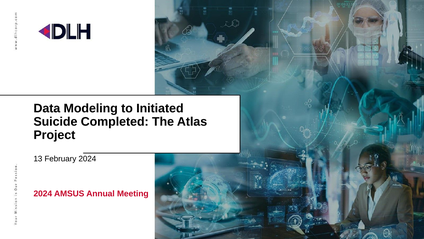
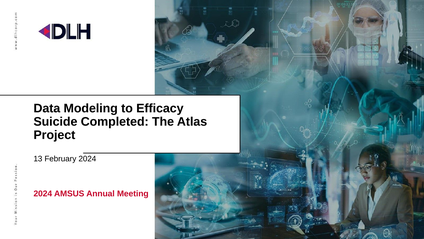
Initiated: Initiated -> Efficacy (160, 108)
